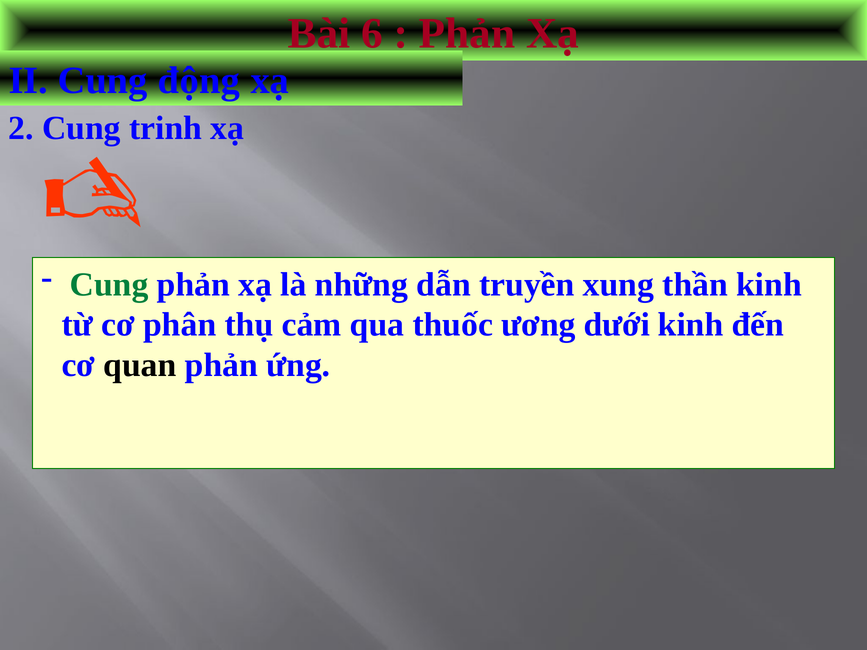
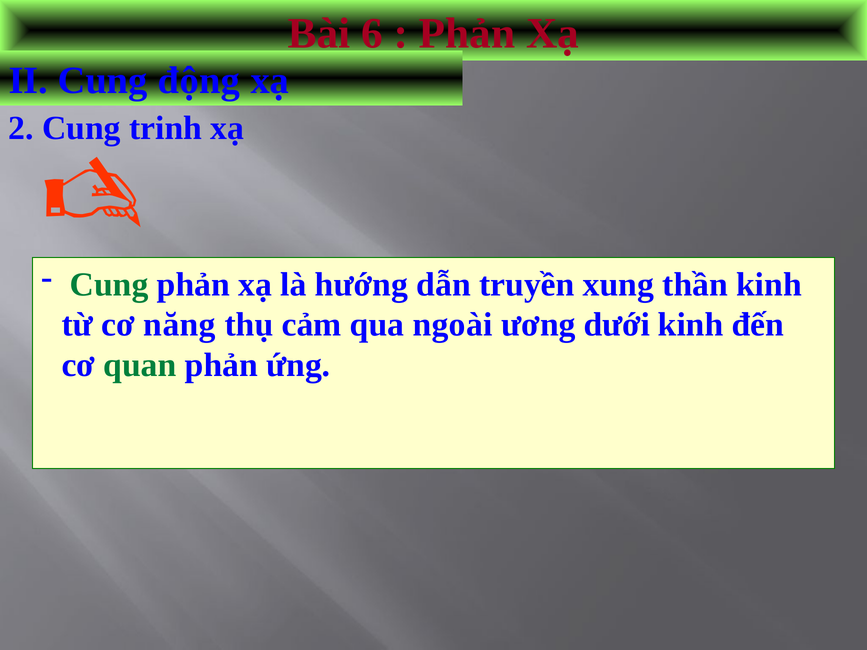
những: những -> hướng (361, 285)
phân: phân -> năng (180, 325)
thuốc: thuốc -> ngoài (453, 325)
quan colour: black -> green (140, 365)
